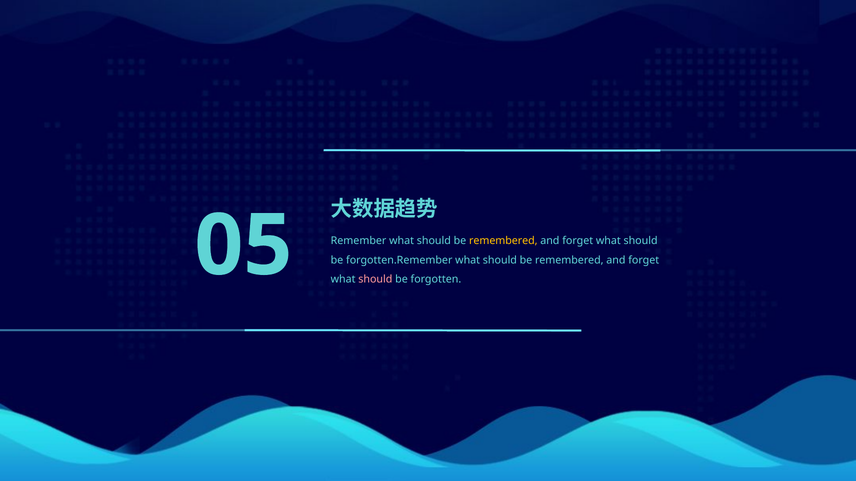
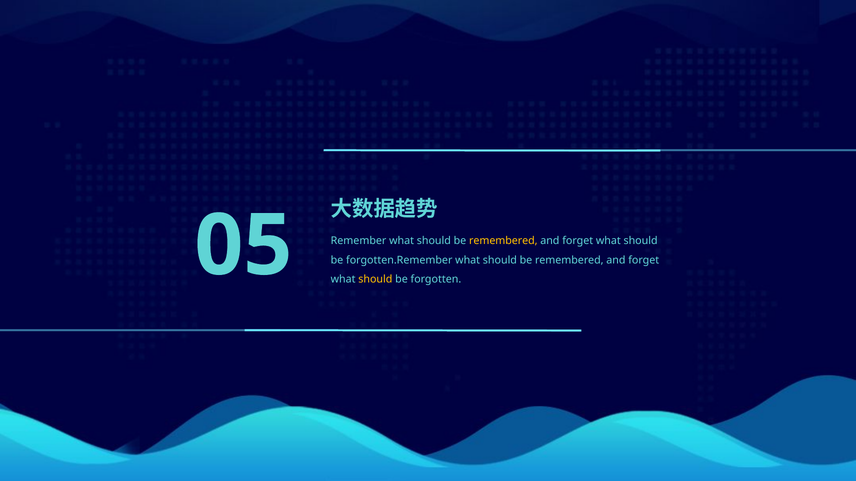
should colour: pink -> yellow (375, 280)
